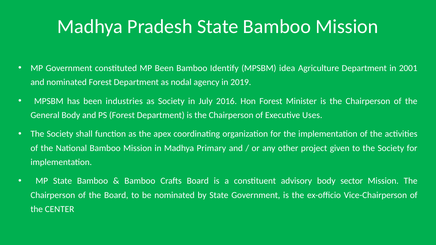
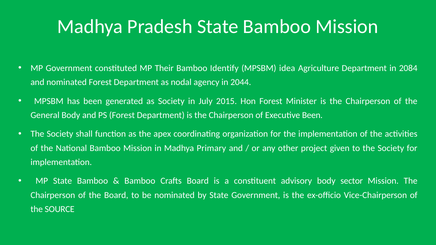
MP Been: Been -> Their (164, 68)
2001: 2001 -> 2084 (408, 68)
2019: 2019 -> 2044 (241, 82)
industries: industries -> generated (124, 101)
2016: 2016 -> 2015 (227, 101)
Executive Uses: Uses -> Been (312, 115)
CENTER: CENTER -> SOURCE (60, 209)
